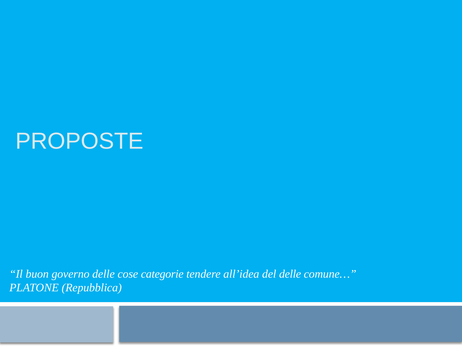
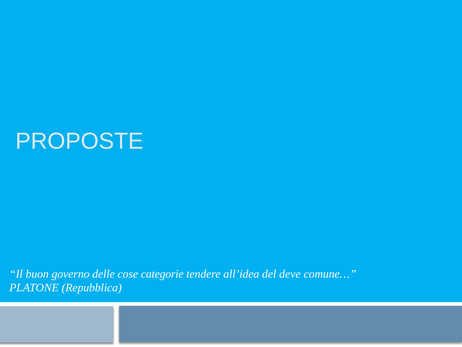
del delle: delle -> deve (290, 273)
